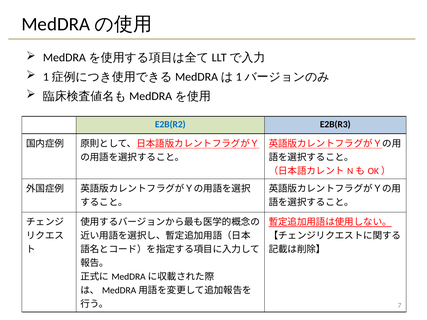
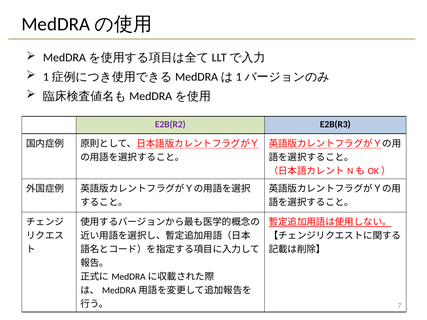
E2B(R2 colour: blue -> purple (170, 124)
